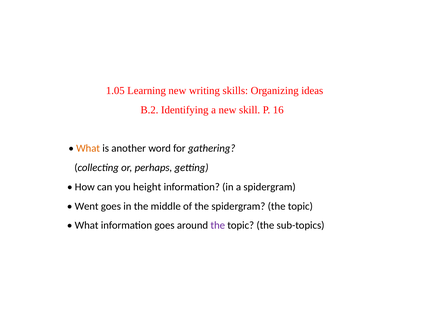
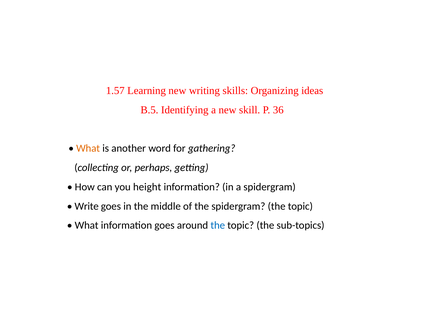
1.05: 1.05 -> 1.57 (115, 91)
B.2: B.2 -> B.5 (149, 110)
16: 16 -> 36 (278, 110)
Went: Went -> Write (87, 206)
the colour: purple -> blue (218, 225)
